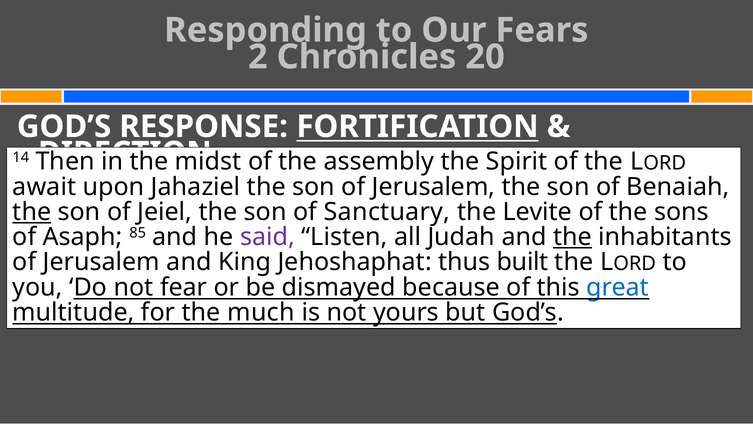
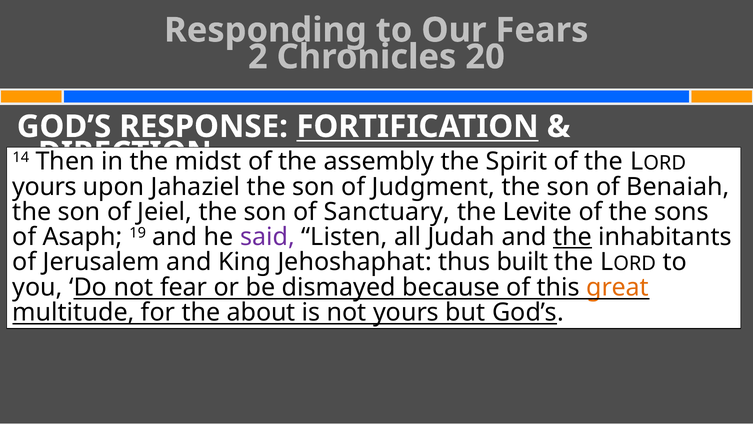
await: await -> yours (44, 187)
son of Jerusalem: Jerusalem -> Judgment (433, 187)
the underline: present -> none (32, 212)
85: 85 -> 19 (138, 233)
great colour: blue -> orange (618, 287)
much: much -> about (261, 312)
